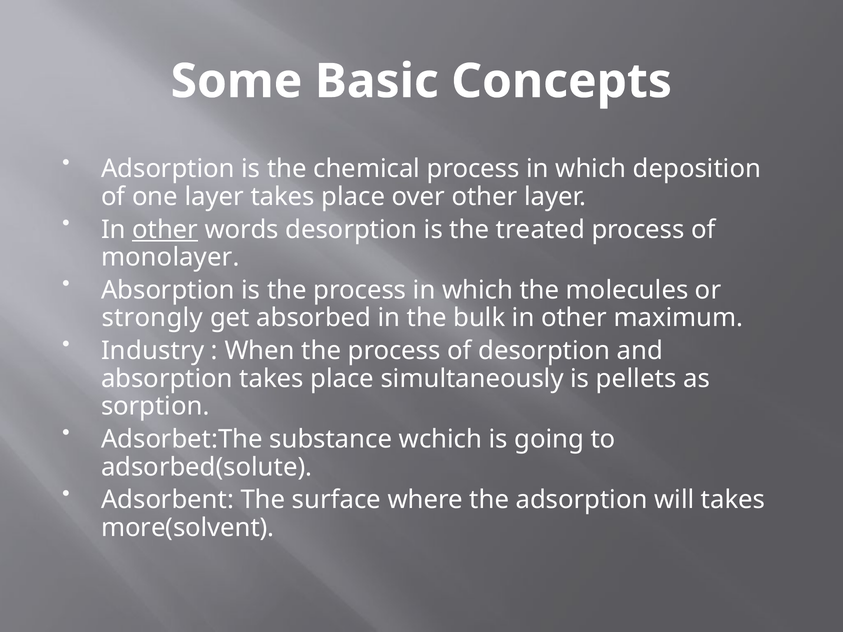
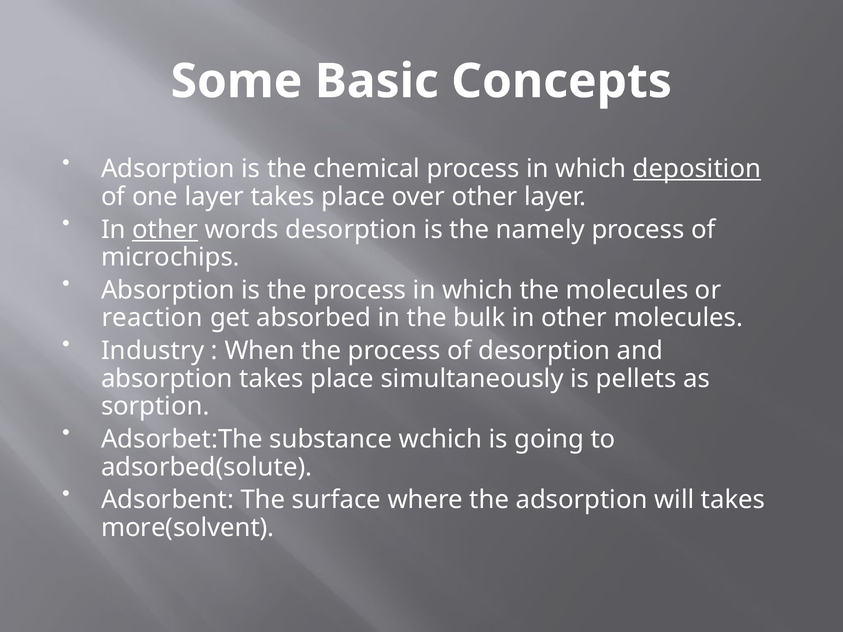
deposition underline: none -> present (697, 169)
treated: treated -> namely (540, 230)
monolayer: monolayer -> microchips (170, 257)
strongly: strongly -> reaction (152, 318)
other maximum: maximum -> molecules (678, 318)
